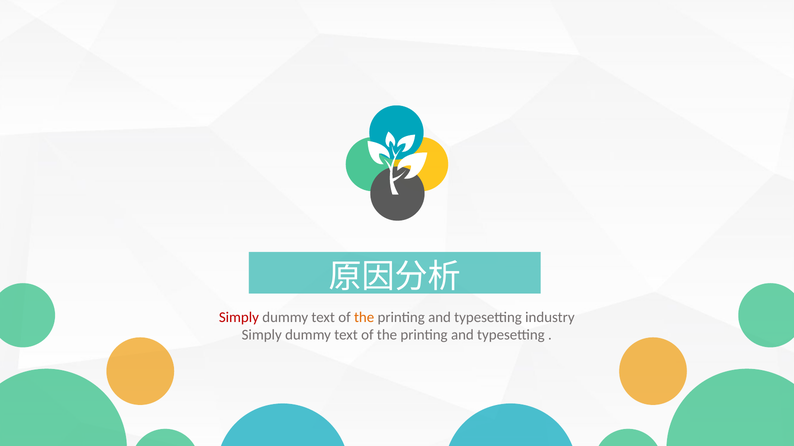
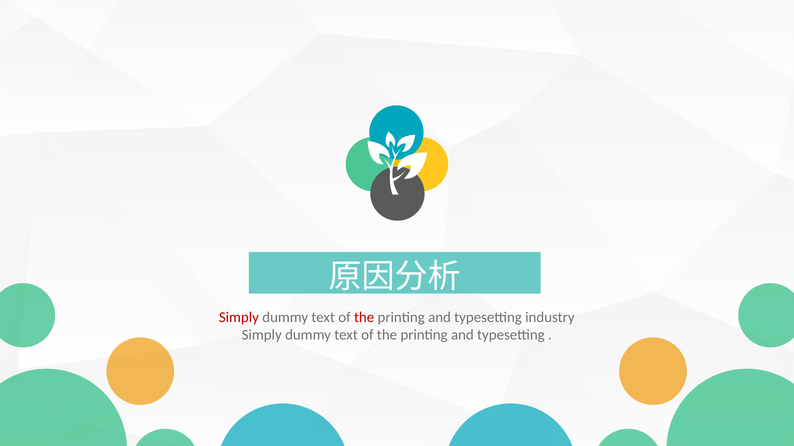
the colour: orange -> red (364, 318)
